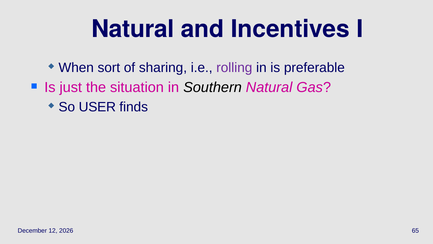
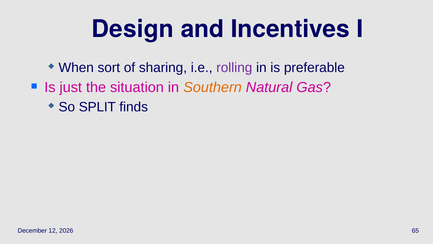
Natural: Natural -> Design (133, 29)
Southern colour: black -> orange (213, 87)
USER: USER -> SPLIT (97, 107)
